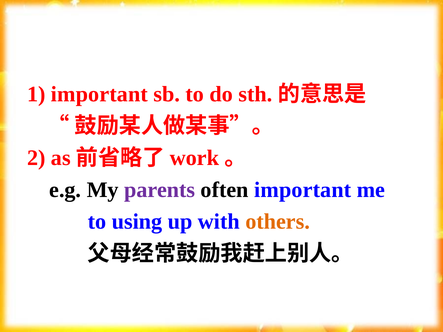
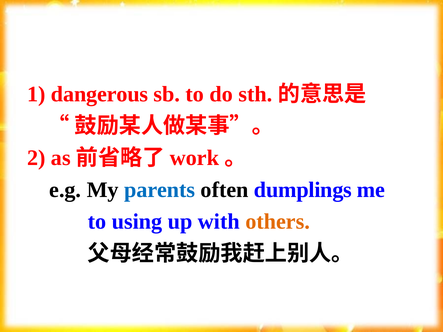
1 important: important -> dangerous (100, 94)
parents colour: purple -> blue (160, 190)
often important: important -> dumplings (303, 190)
